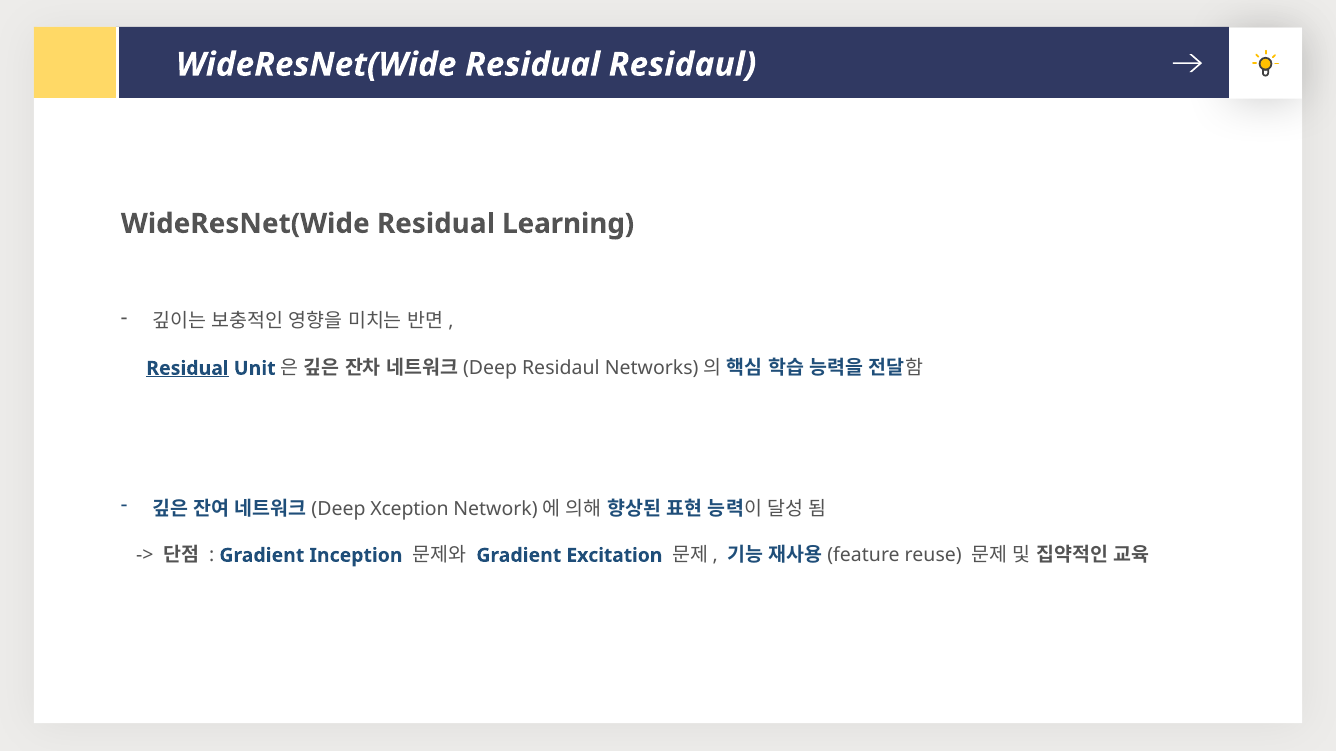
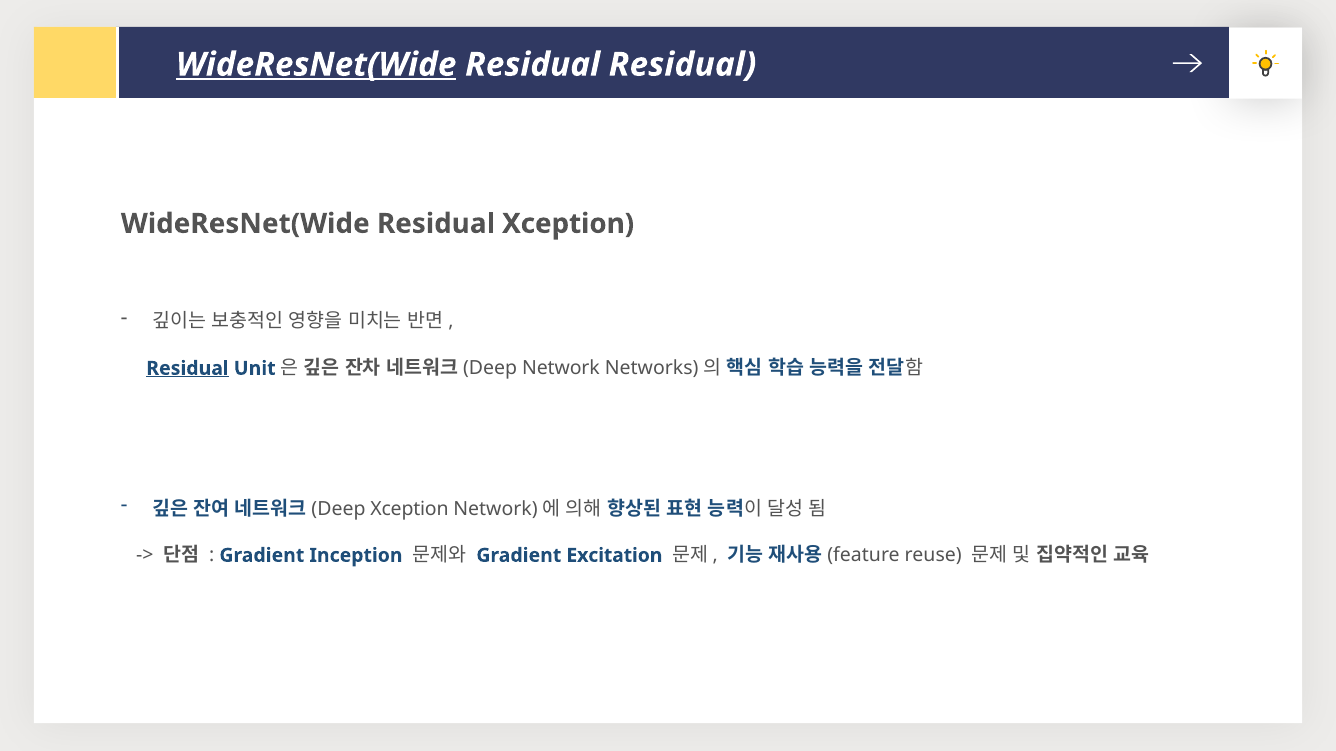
WideResNet(Wide underline: none -> present (316, 65)
Residual Residaul: Residaul -> Residual (683, 65)
Residual Learning: Learning -> Xception (568, 224)
Residaul: Residaul -> Network (561, 369)
